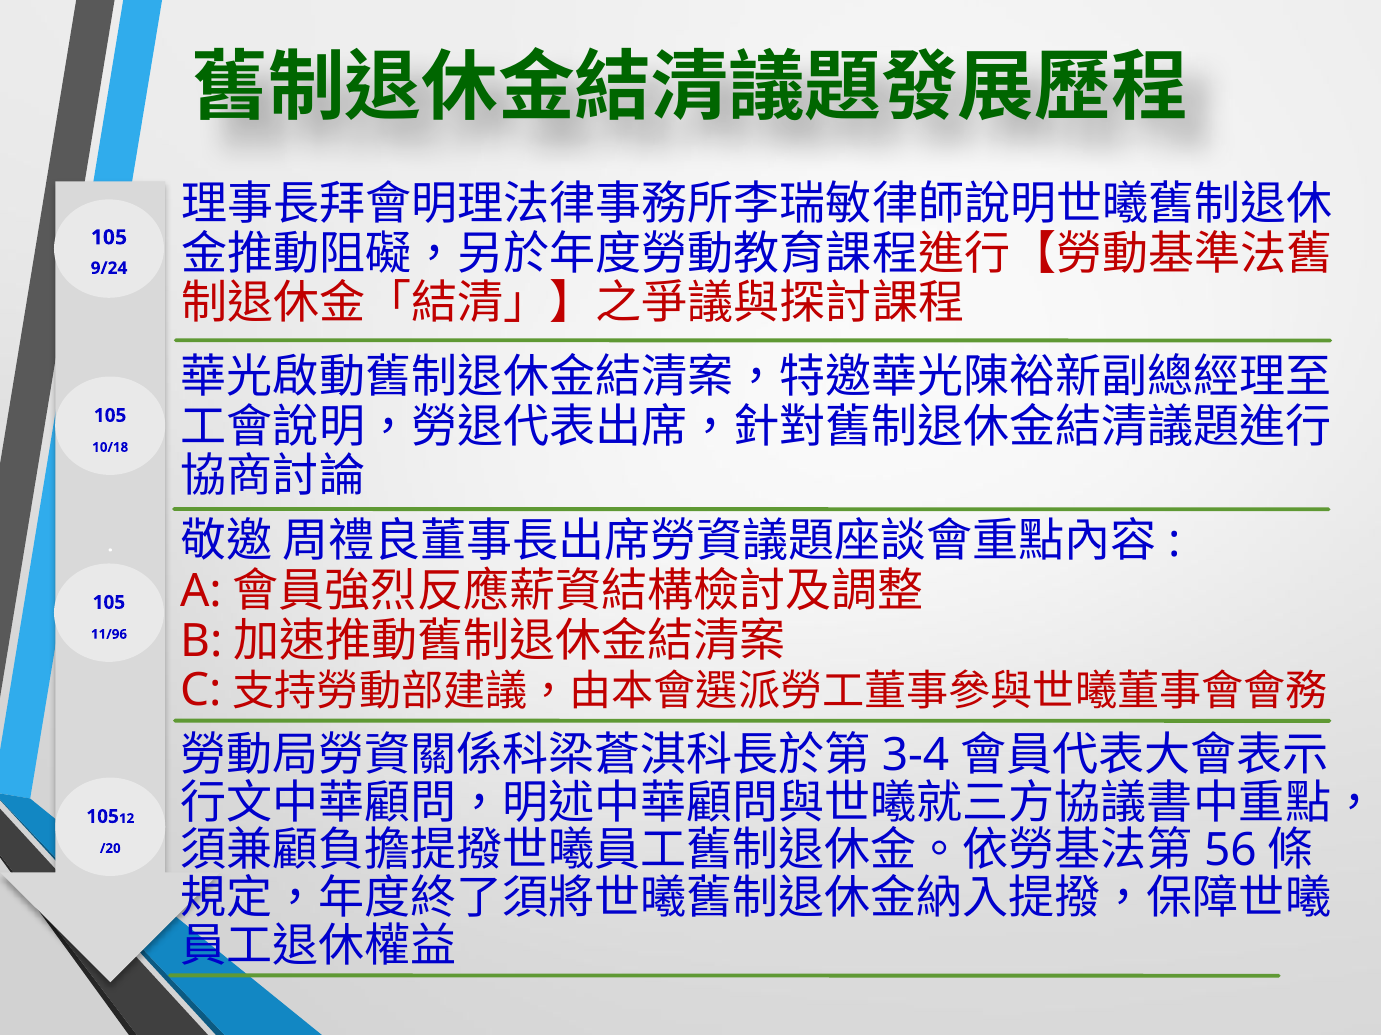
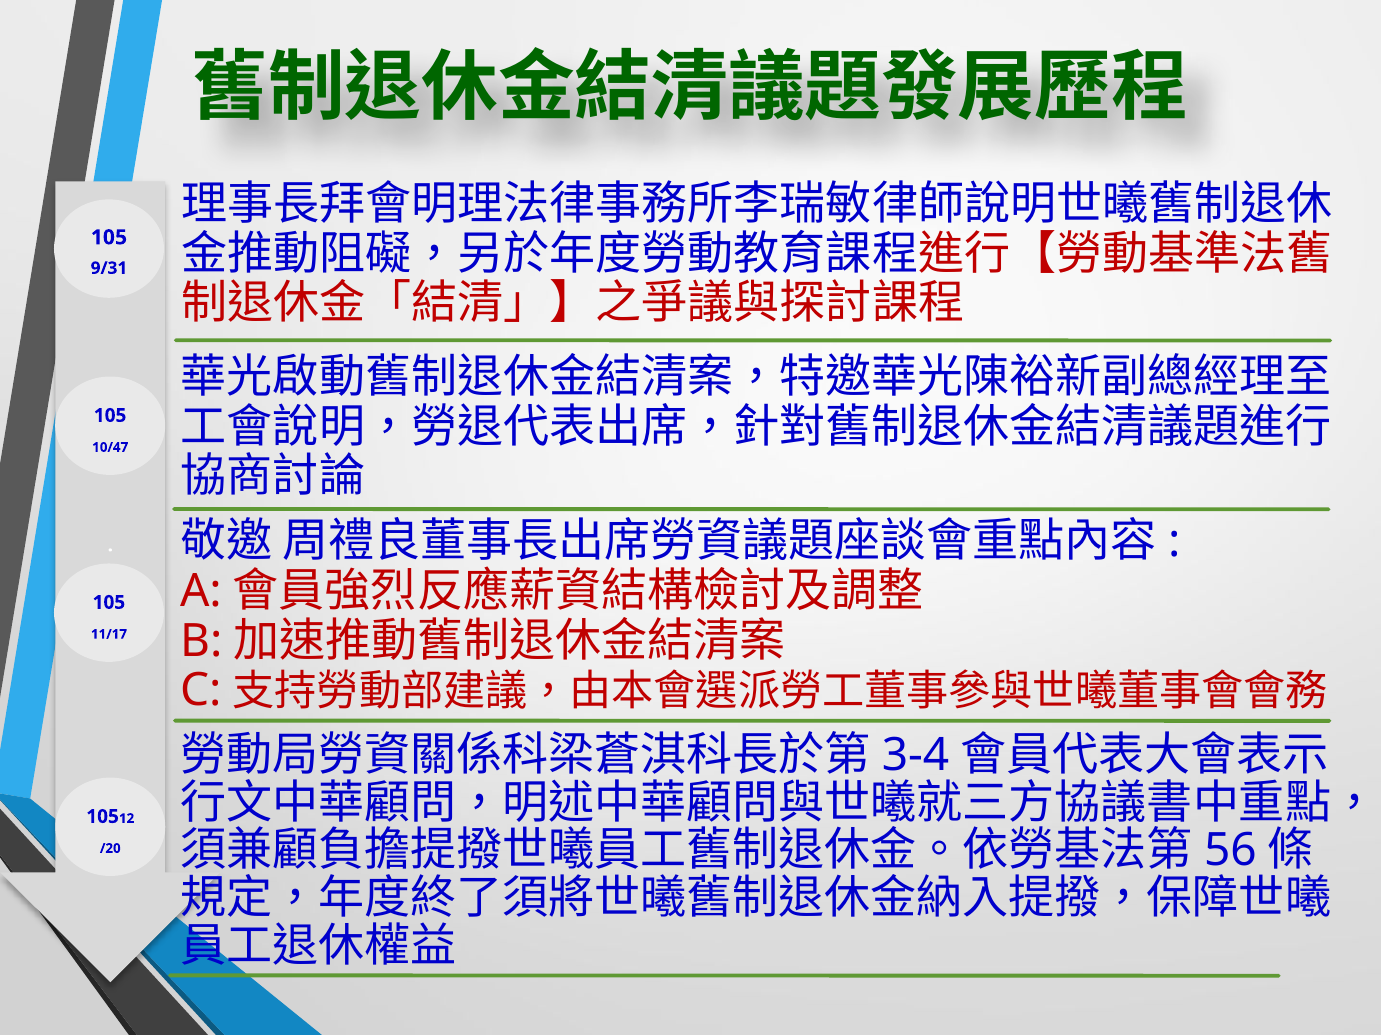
9/24: 9/24 -> 9/31 (109, 268)
10/18: 10/18 -> 10/47 (110, 448)
11/96: 11/96 -> 11/17 (109, 635)
